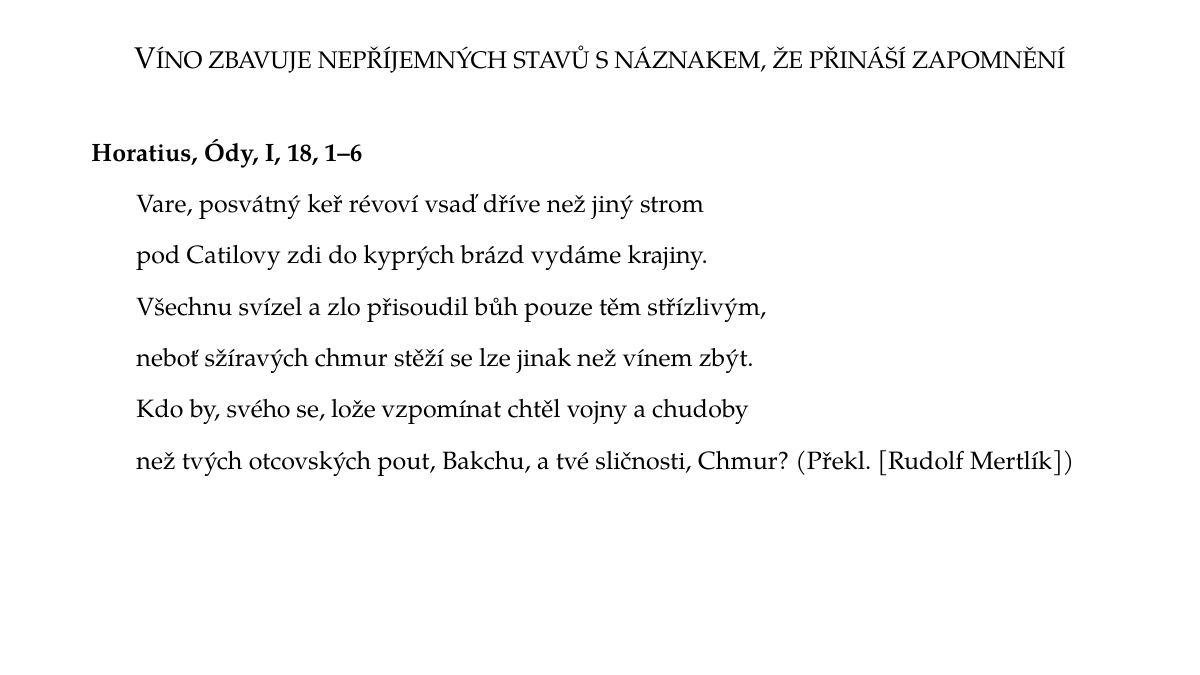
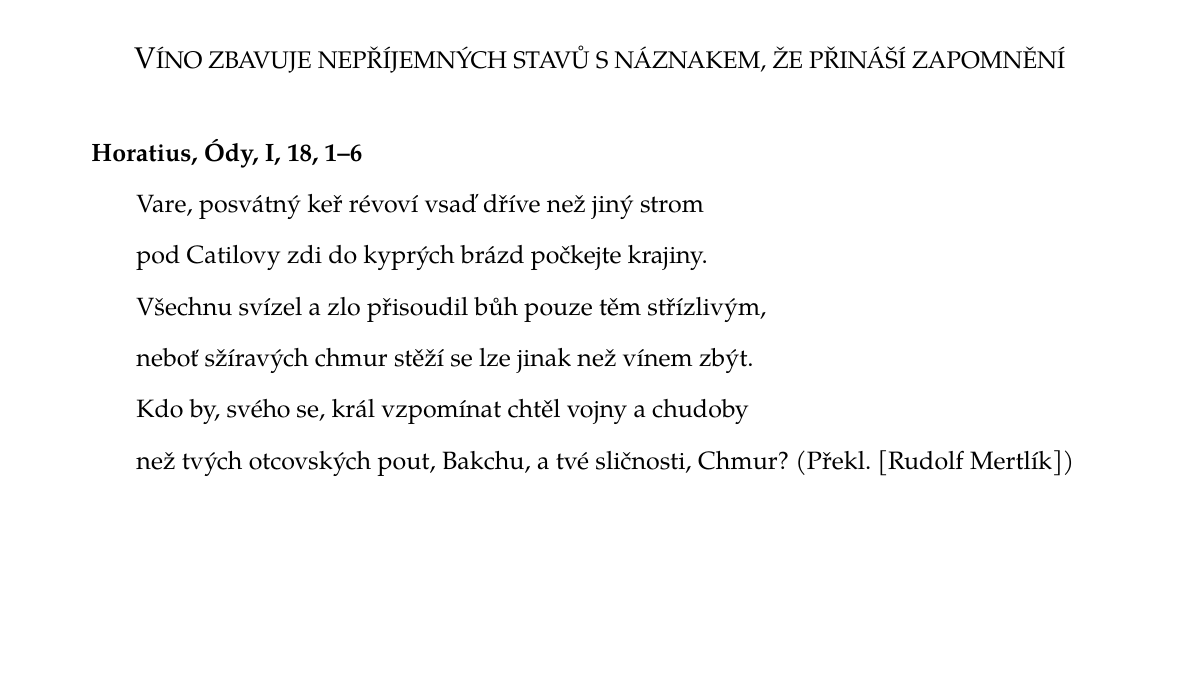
vydáme: vydáme -> počkejte (576, 256)
lože: lože -> král (353, 409)
